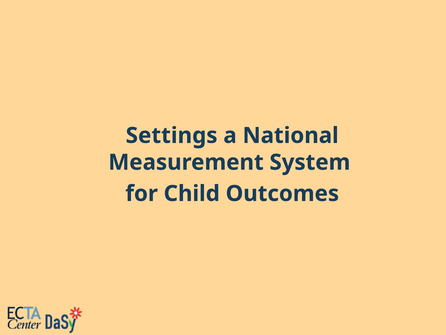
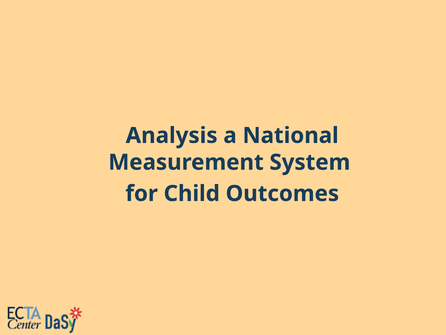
Settings: Settings -> Analysis (172, 135)
